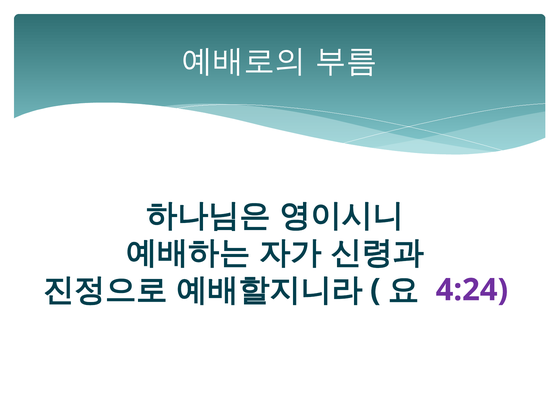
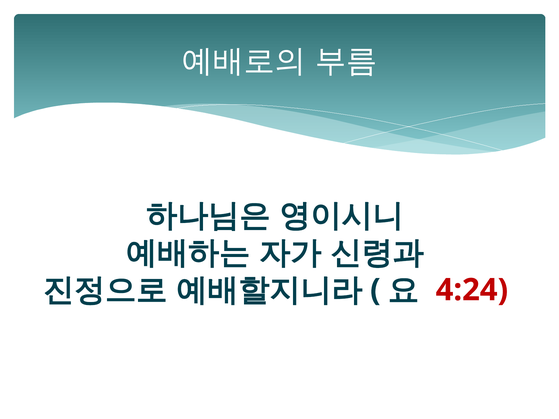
4:24 colour: purple -> red (472, 290)
